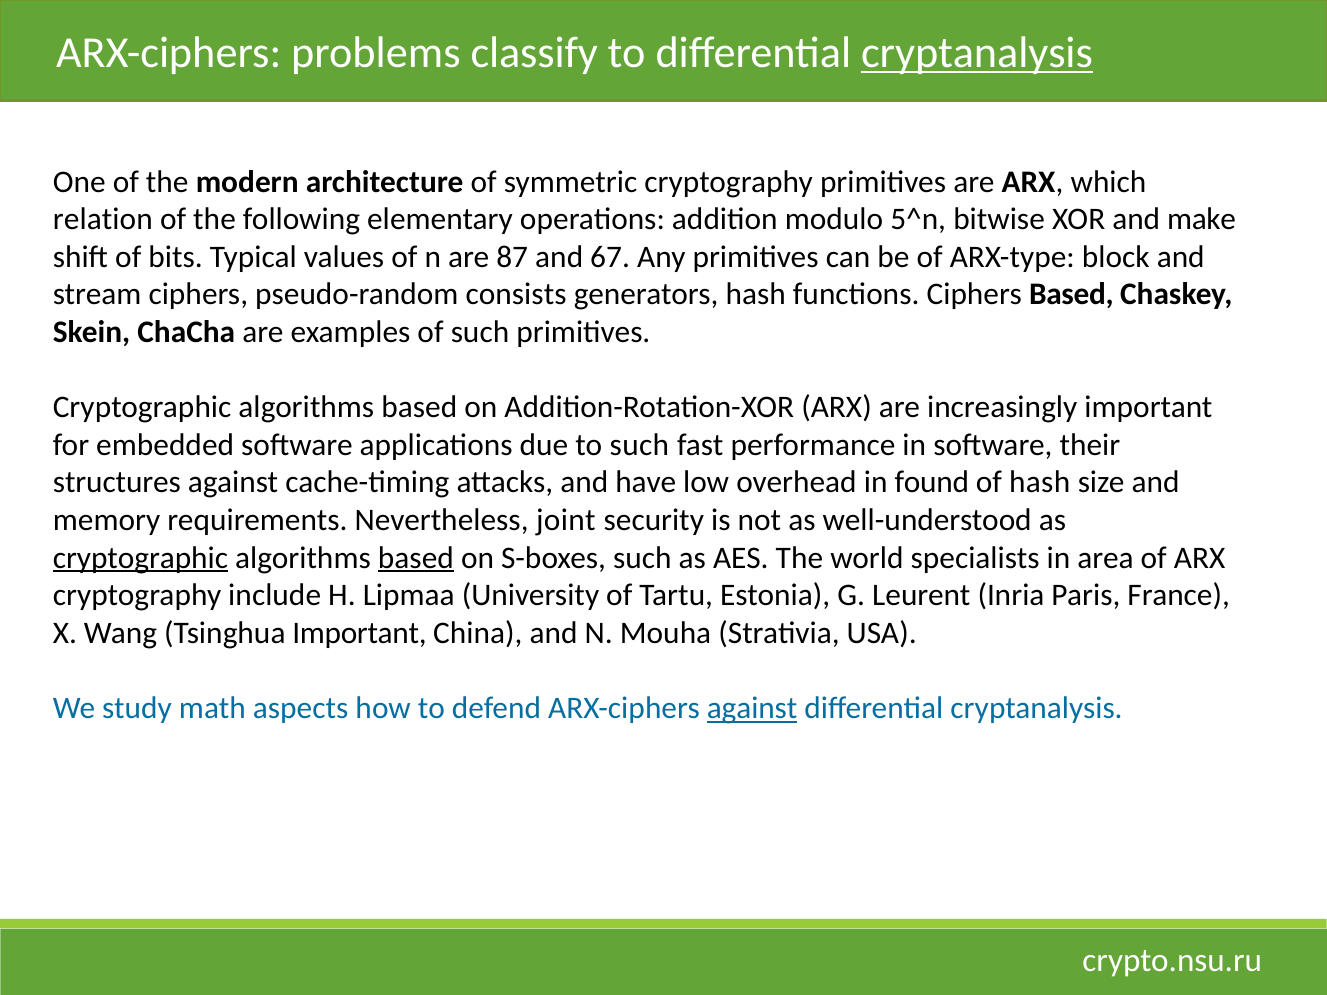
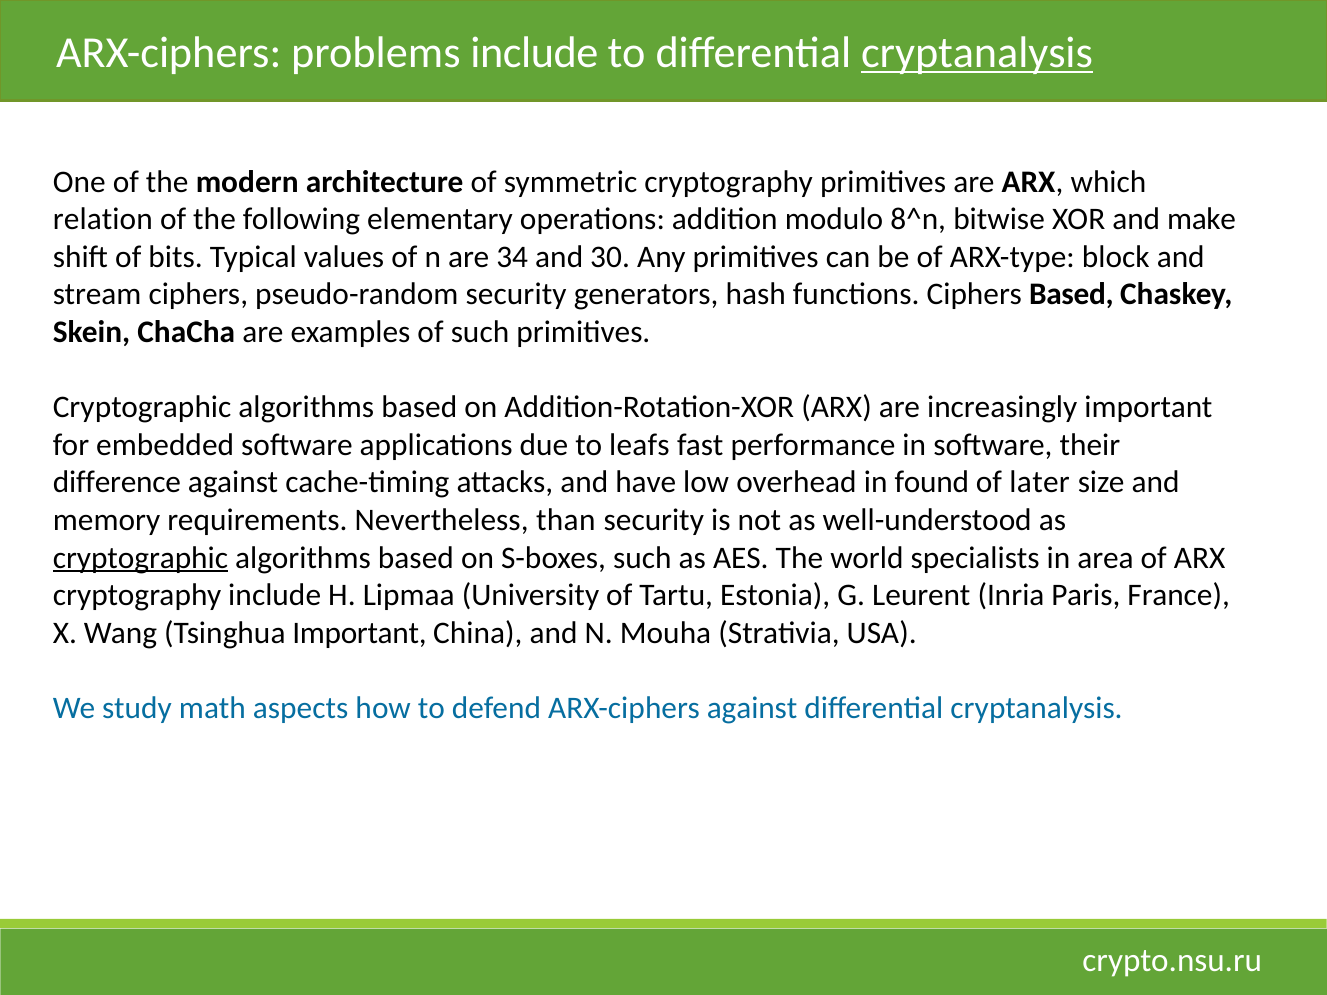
problems classify: classify -> include (534, 53)
5^n: 5^n -> 8^n (918, 219)
87: 87 -> 34 (512, 257)
67: 67 -> 30 (610, 257)
pseudo-random consists: consists -> security (516, 295)
to such: such -> leafs (639, 445)
structures: structures -> difference (117, 483)
of hash: hash -> later (1040, 483)
joint: joint -> than (566, 520)
based underline: present -> none (416, 558)
against underline: present -> none (752, 708)
